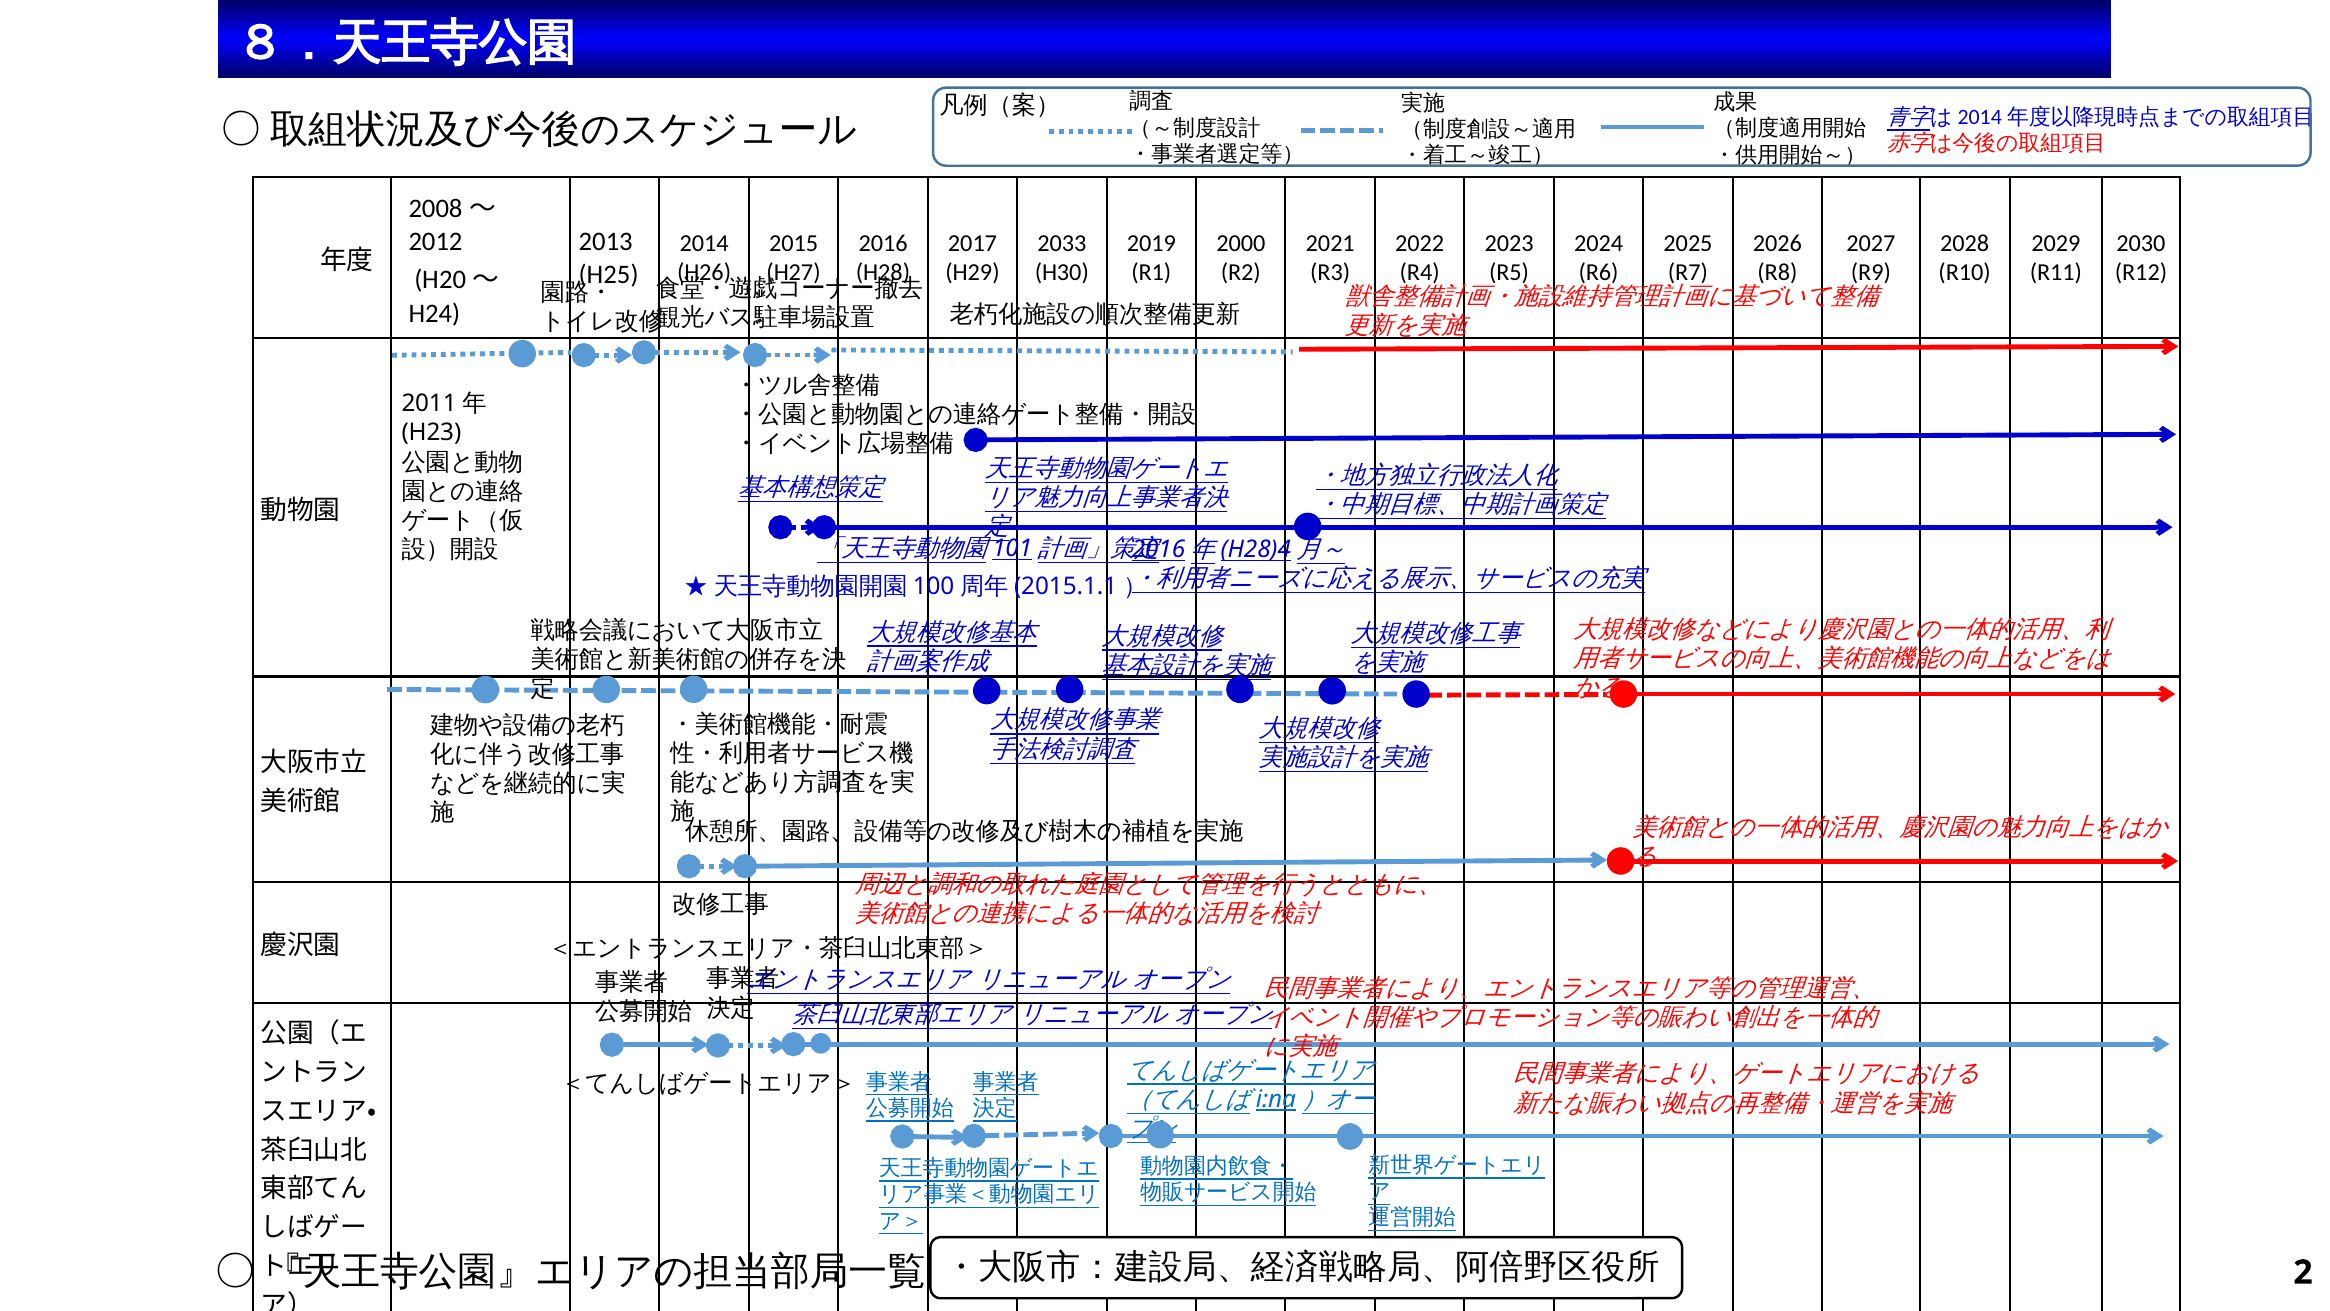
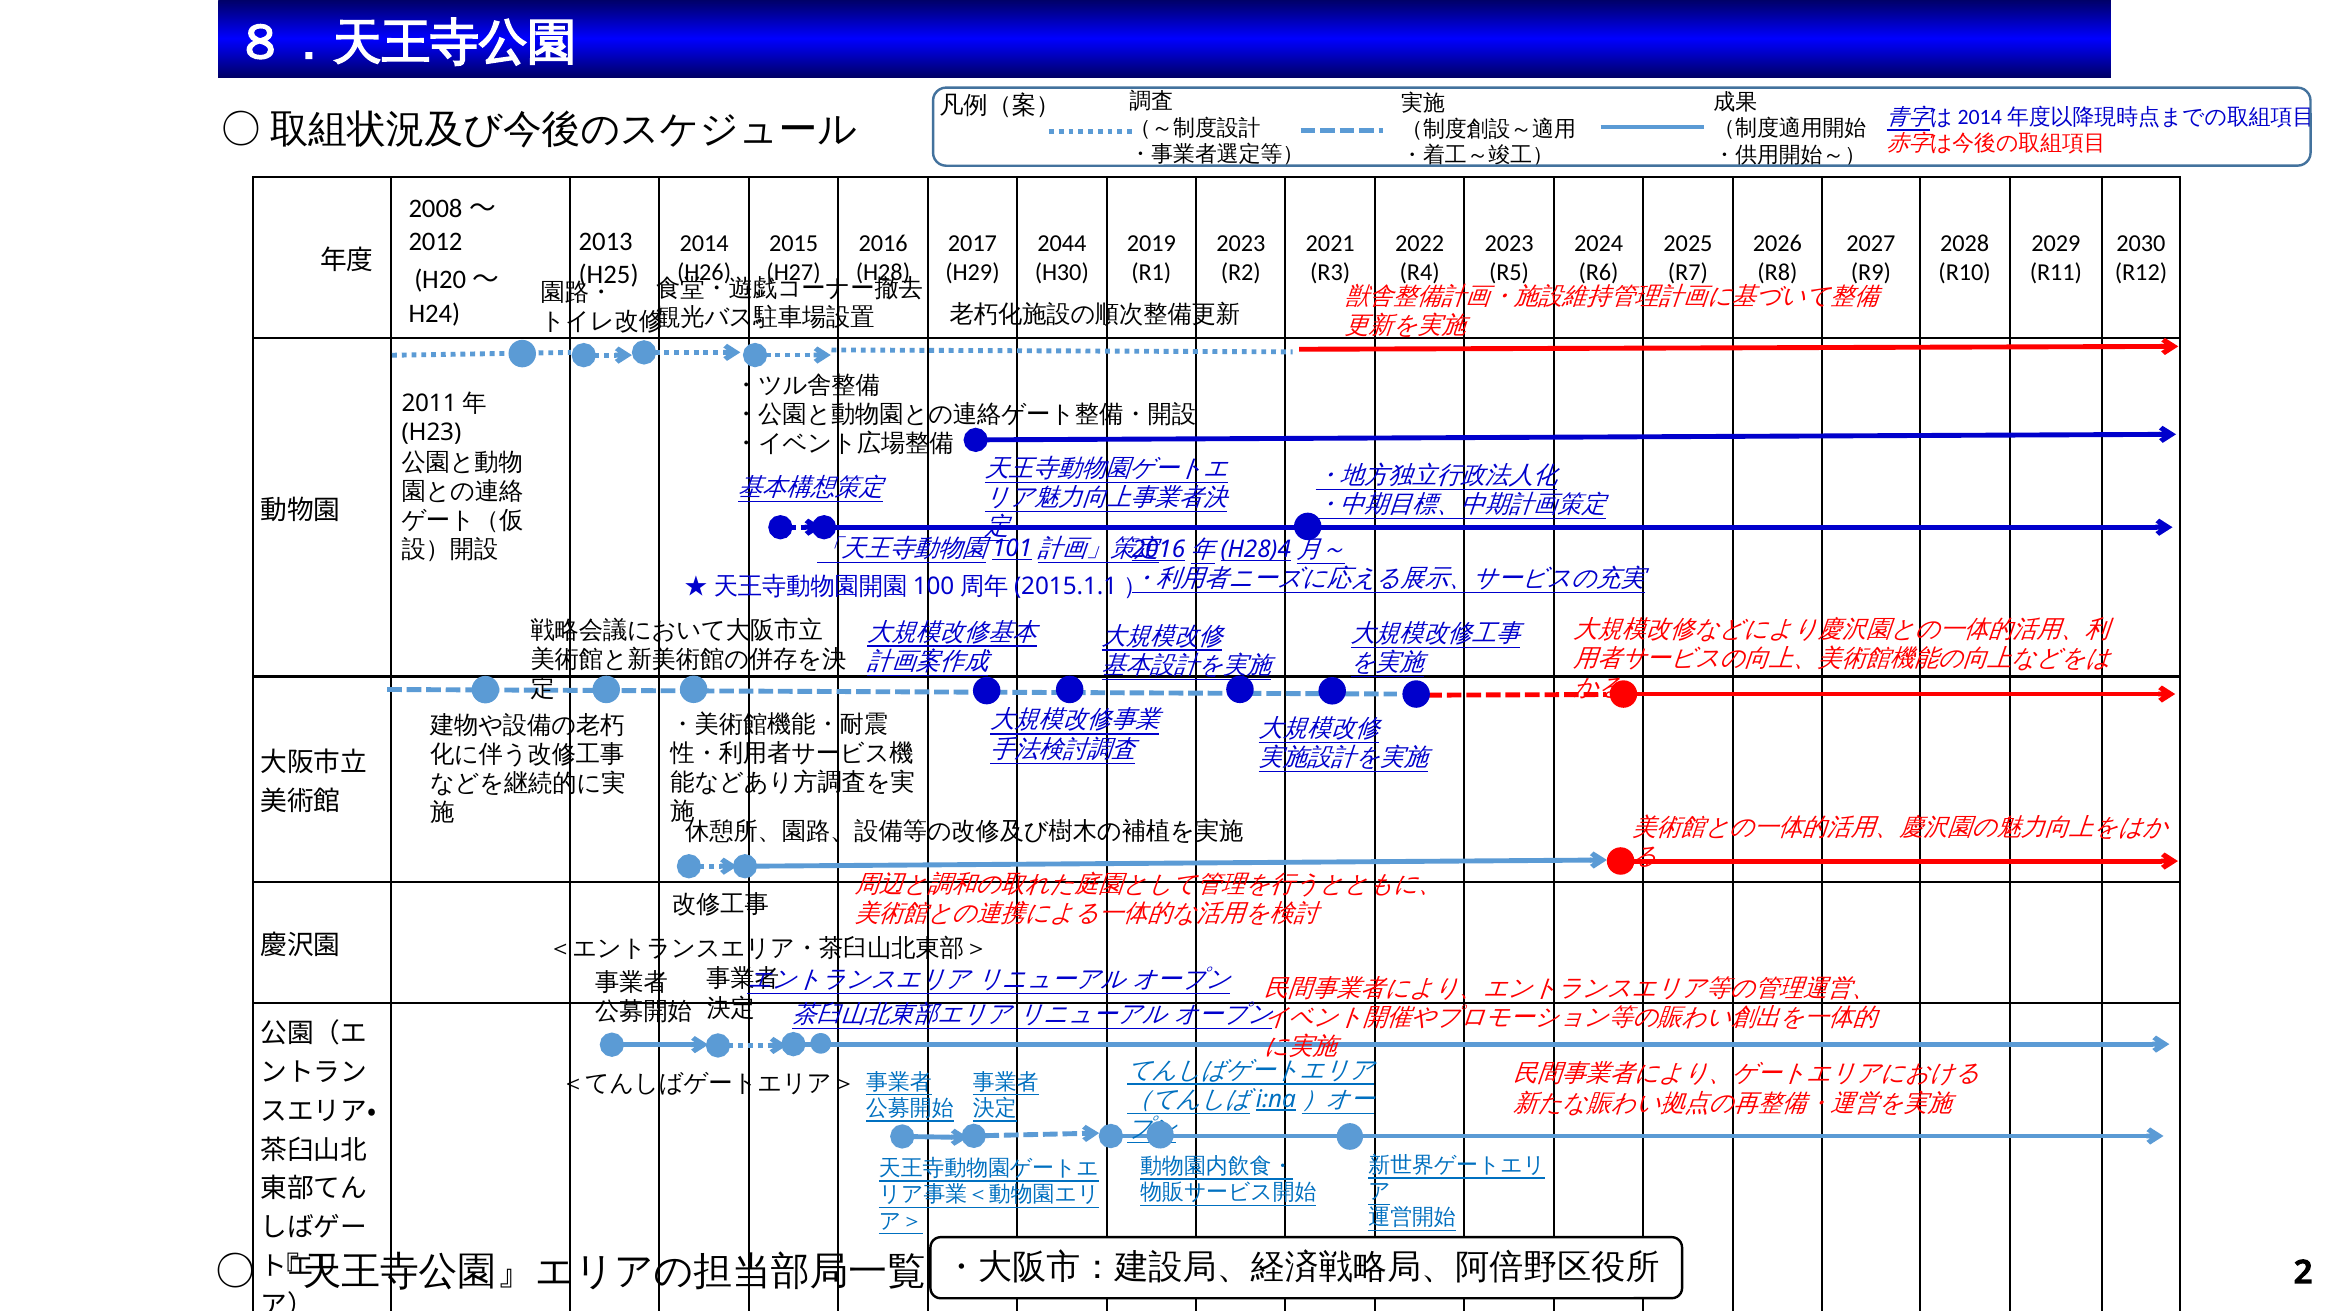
2033: 2033 -> 2044 (1062, 243)
2000: 2000 -> 2023 (1241, 243)
